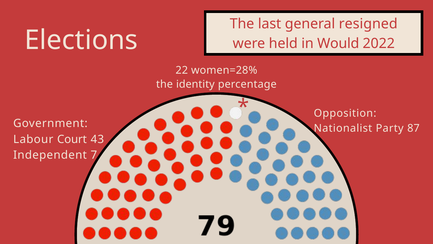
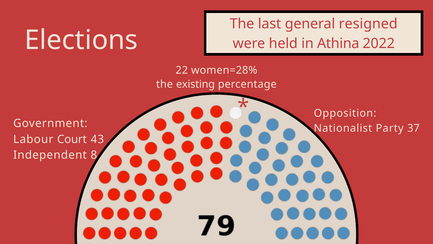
Would: Would -> Athina (338, 44)
identity: identity -> existing (195, 84)
87: 87 -> 37 (413, 128)
7: 7 -> 8 (94, 155)
